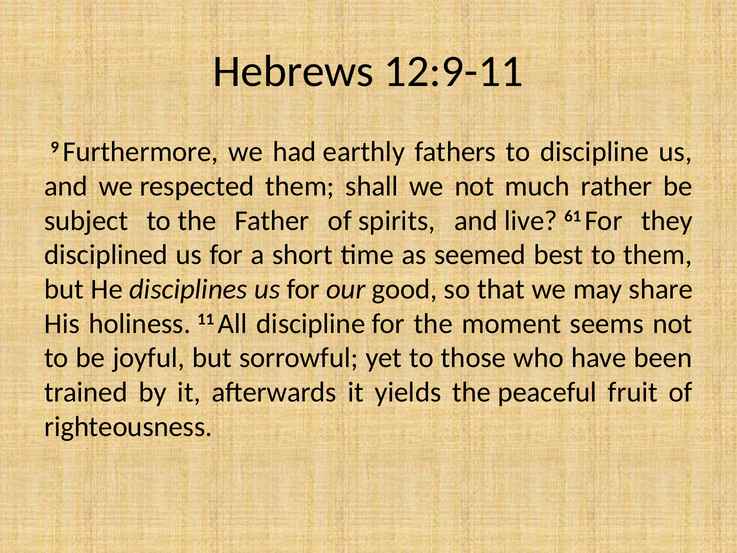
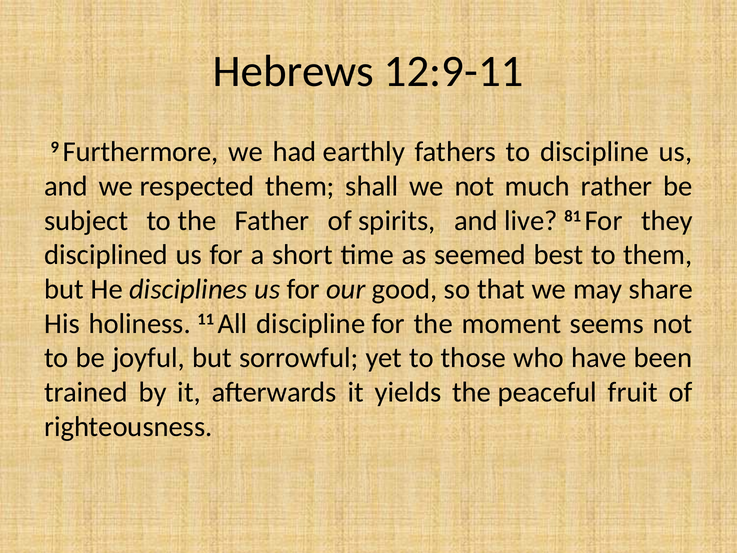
61: 61 -> 81 (573, 216)
